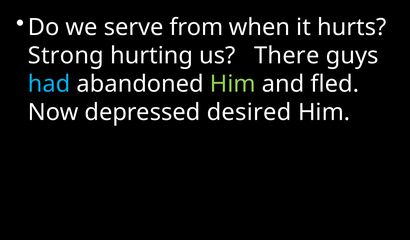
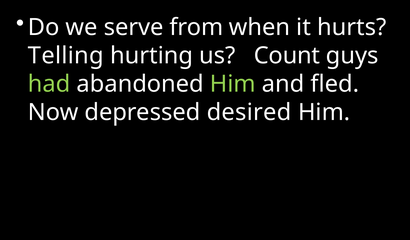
Strong: Strong -> Telling (66, 56)
There: There -> Count (287, 56)
had colour: light blue -> light green (49, 84)
